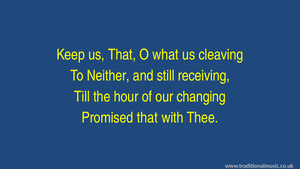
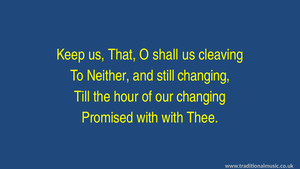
what: what -> shall (166, 55)
still receiving: receiving -> changing (204, 76)
Promised that: that -> with (148, 118)
